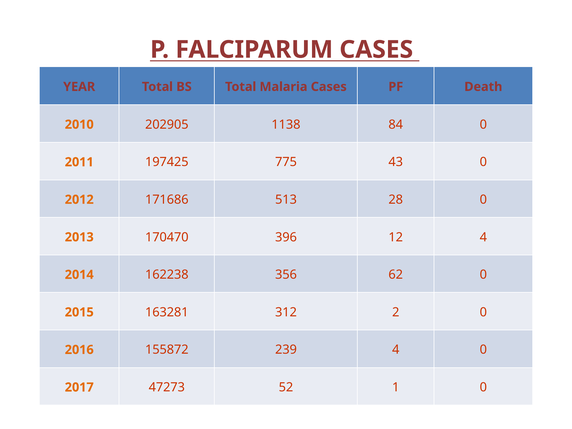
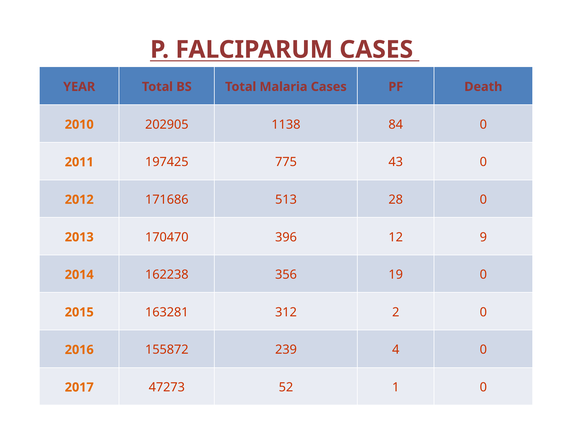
12 4: 4 -> 9 (483, 237)
62: 62 -> 19 (396, 275)
